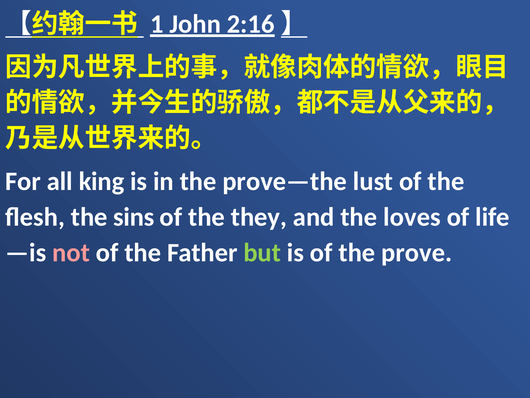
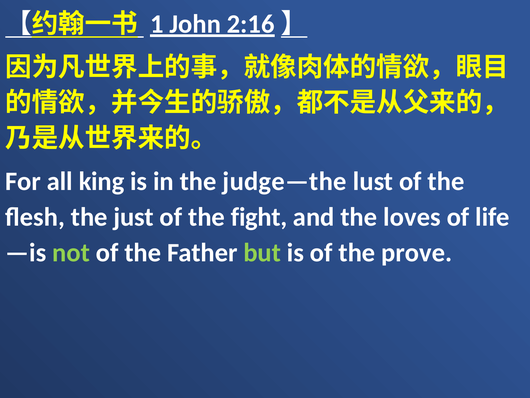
prove—the: prove—the -> judge—the (285, 181)
sins: sins -> just (134, 217)
they: they -> fight (259, 217)
not colour: pink -> light green (71, 253)
